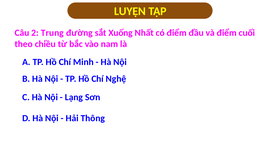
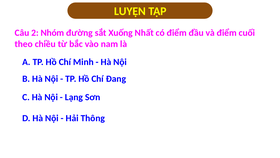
Trung: Trung -> Nhóm (52, 33)
Nghệ: Nghệ -> Đang (116, 79)
